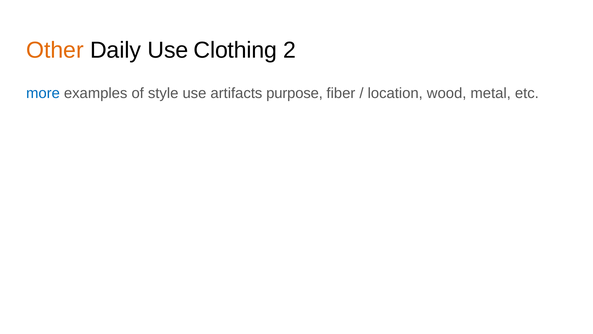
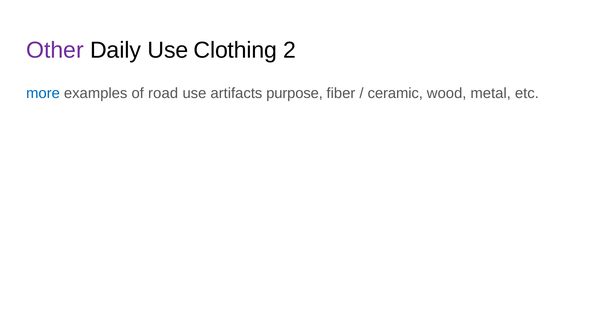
Other colour: orange -> purple (55, 50)
style: style -> road (163, 93)
location: location -> ceramic (395, 93)
